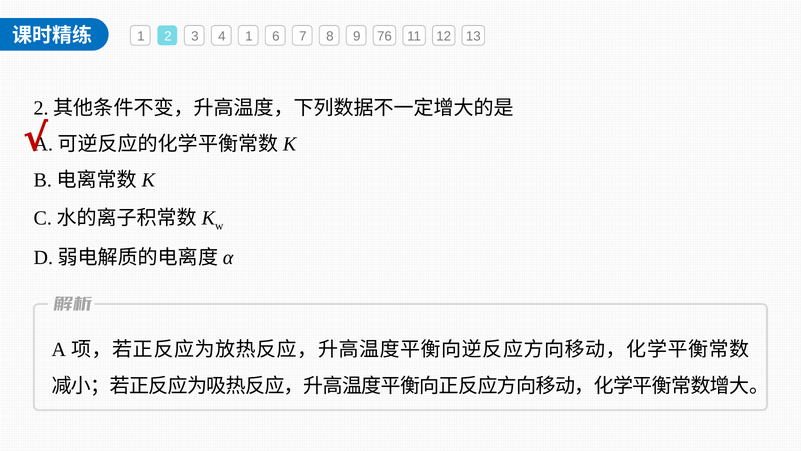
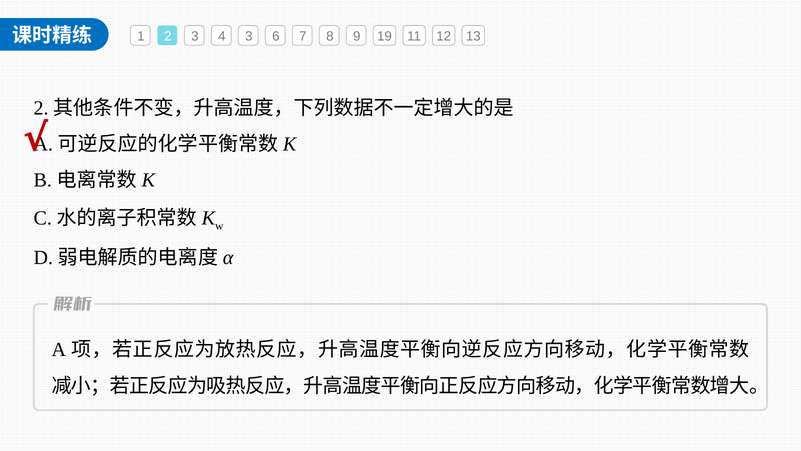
4 1: 1 -> 3 (249, 36)
76: 76 -> 19 (385, 36)
